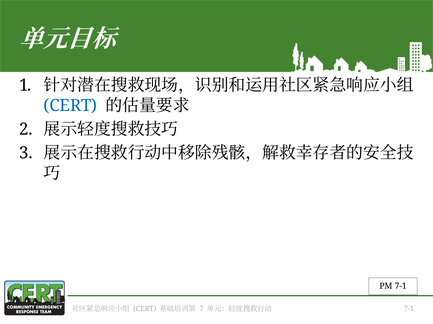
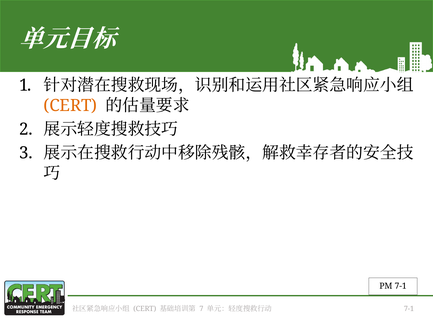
CERT colour: blue -> orange (70, 106)
